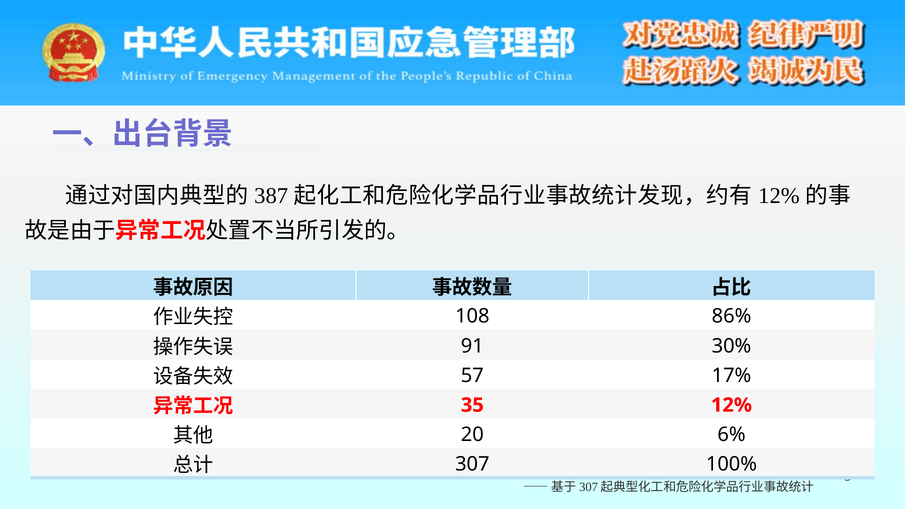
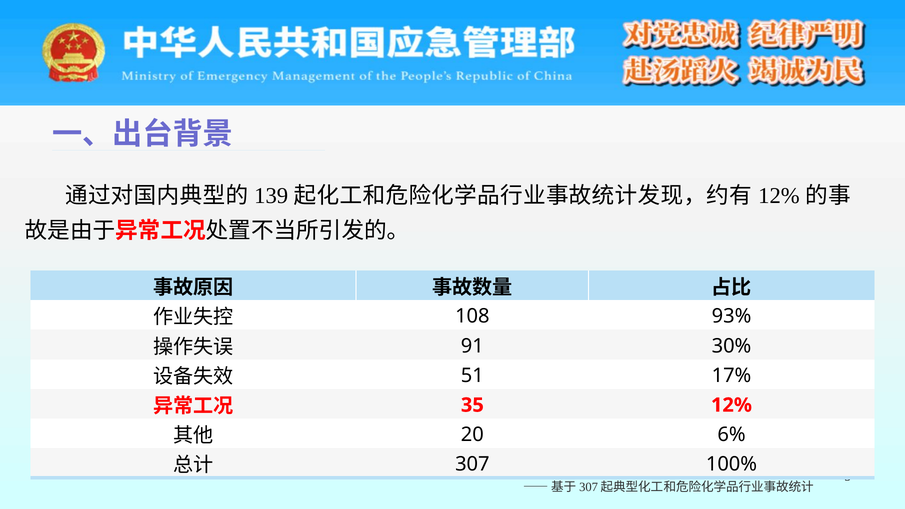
387: 387 -> 139 (271, 196)
86%: 86% -> 93% (732, 316)
57: 57 -> 51 (472, 376)
